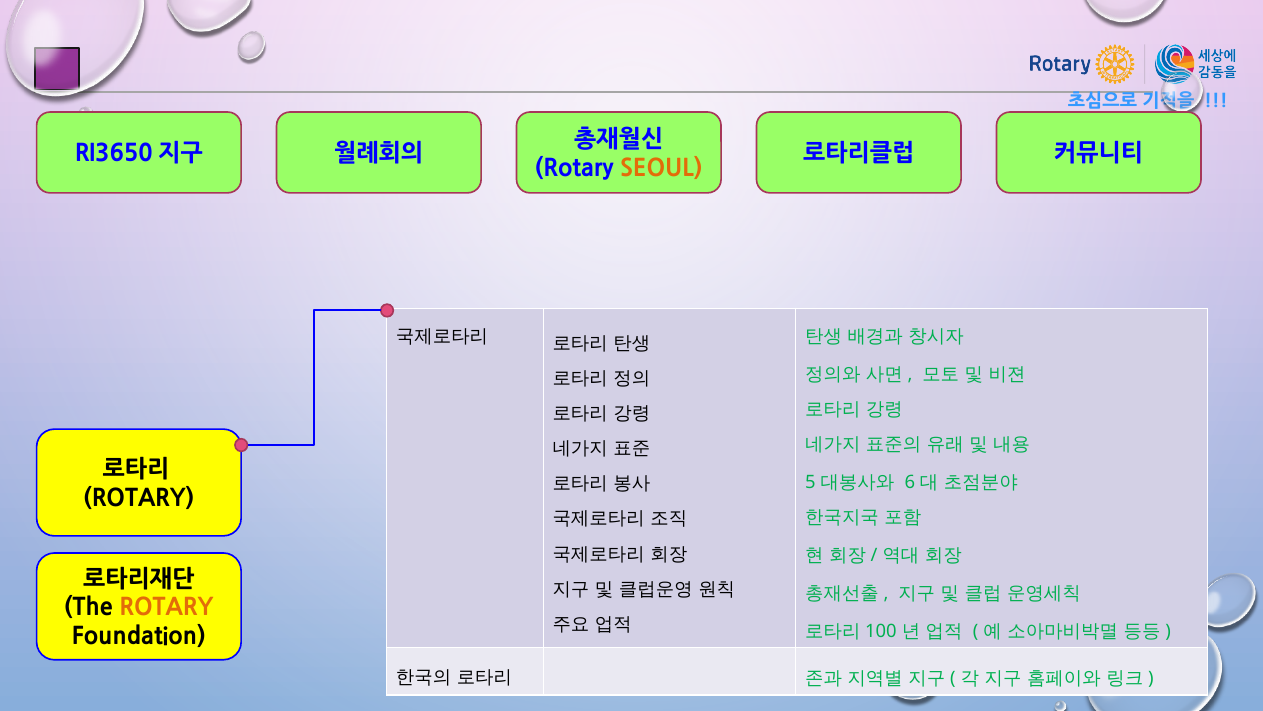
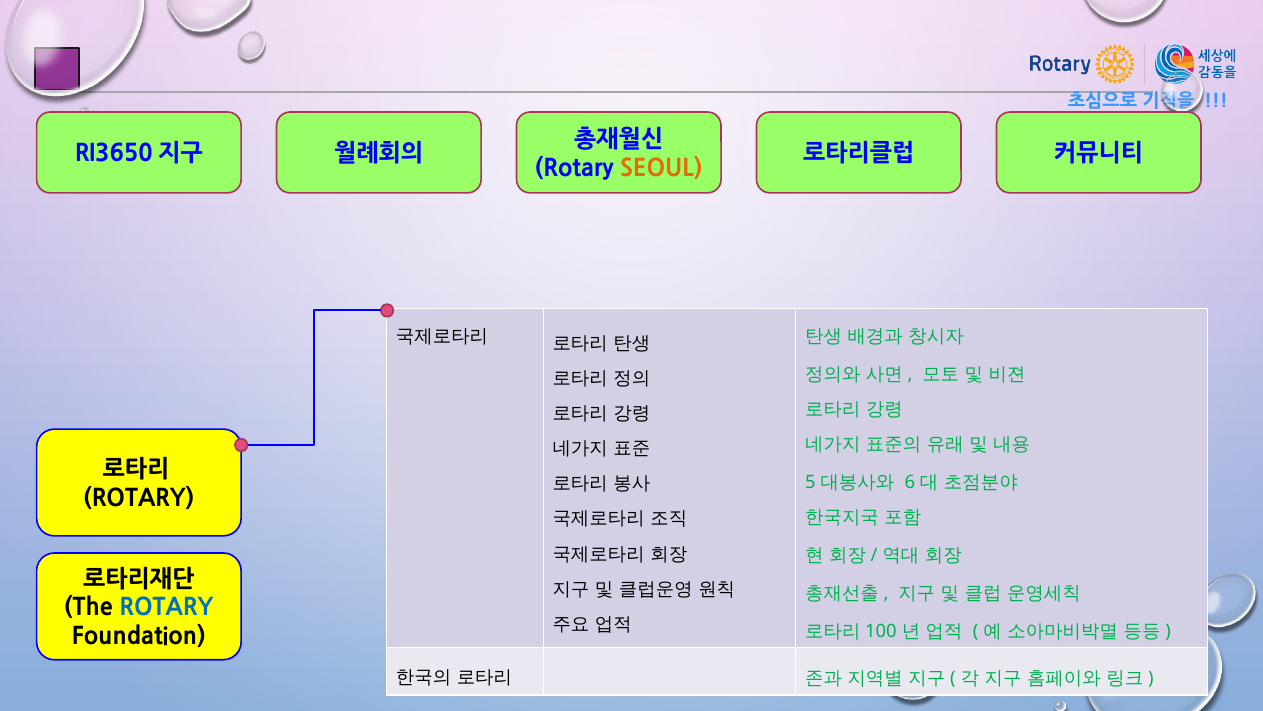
ROTARY colour: orange -> blue (166, 608)
